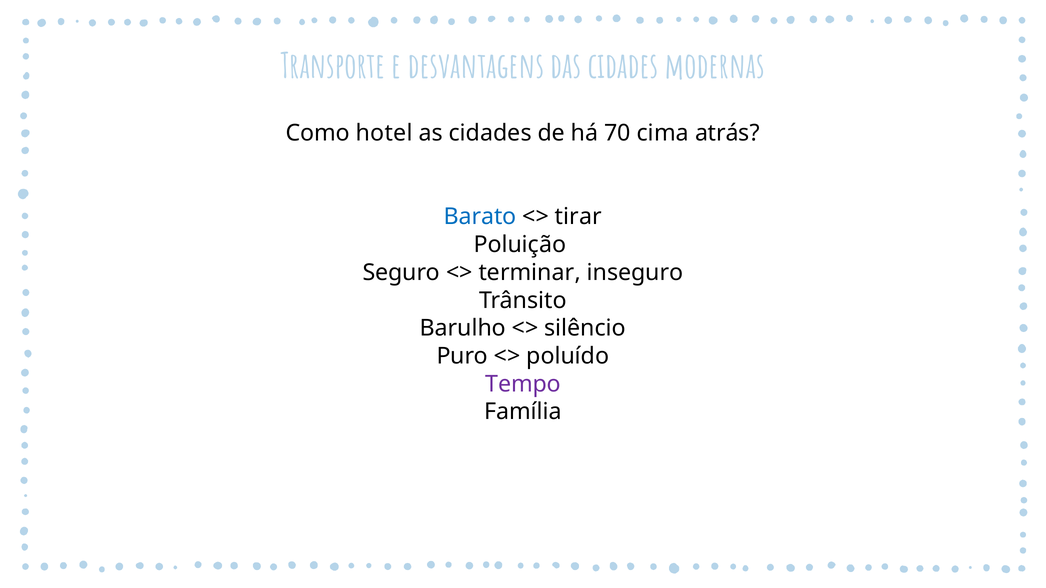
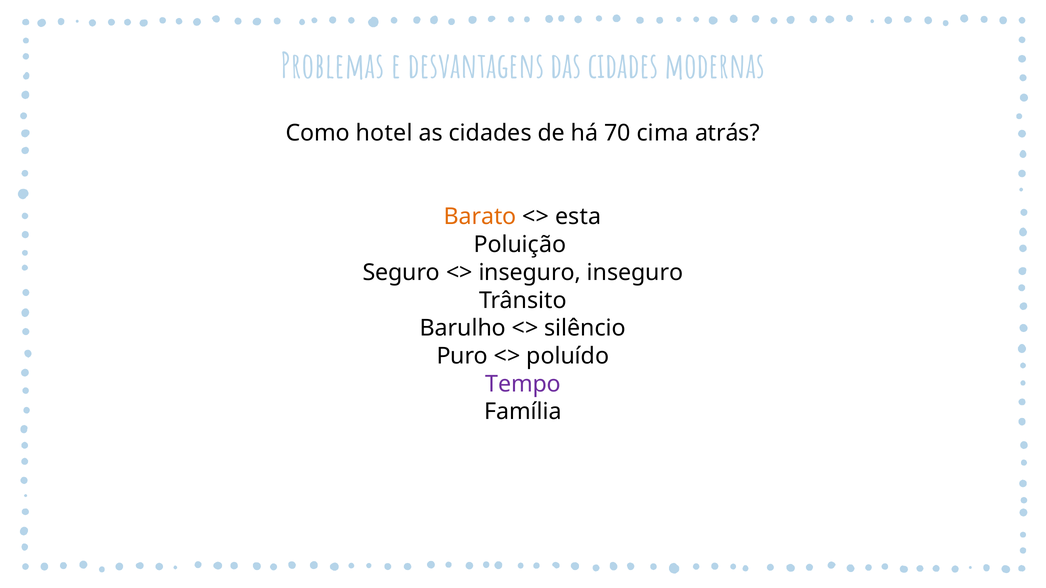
Transporte: Transporte -> Problemas (333, 67)
Barato colour: blue -> orange (480, 217)
tirar: tirar -> esta (578, 217)
terminar: terminar -> inseguro (530, 273)
